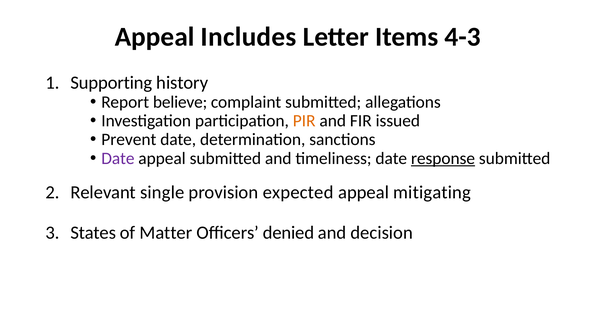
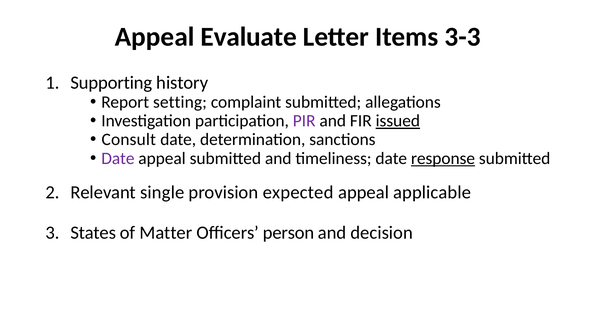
Includes: Includes -> Evaluate (249, 37)
4-3: 4-3 -> 3-3 (463, 37)
believe: believe -> setting (180, 102)
PIR colour: orange -> purple (304, 121)
issued underline: none -> present (398, 121)
Prevent: Prevent -> Consult (129, 140)
mitigating: mitigating -> applicable (432, 193)
denied: denied -> person (289, 233)
